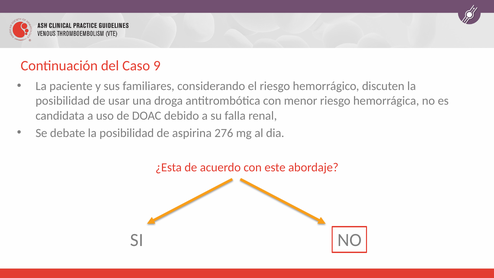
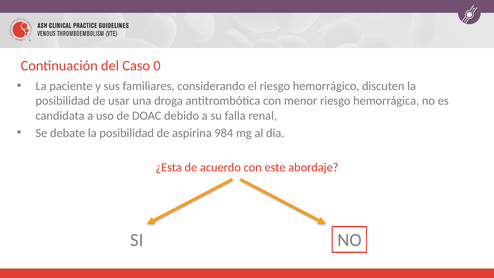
9: 9 -> 0 (157, 66)
276: 276 -> 984 (224, 133)
